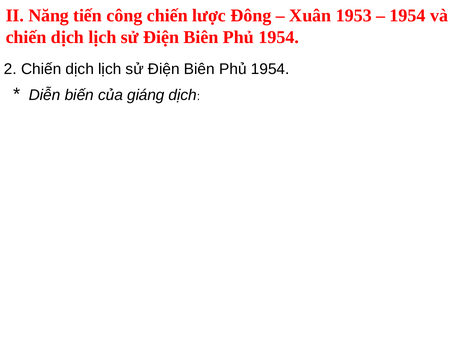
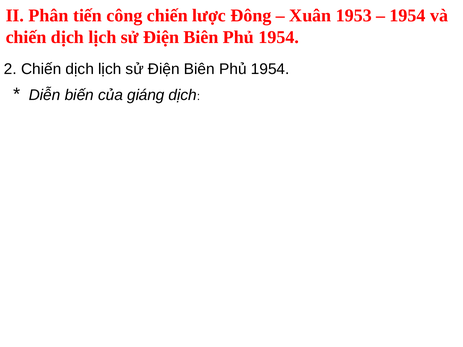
Năng: Năng -> Phân (49, 15)
